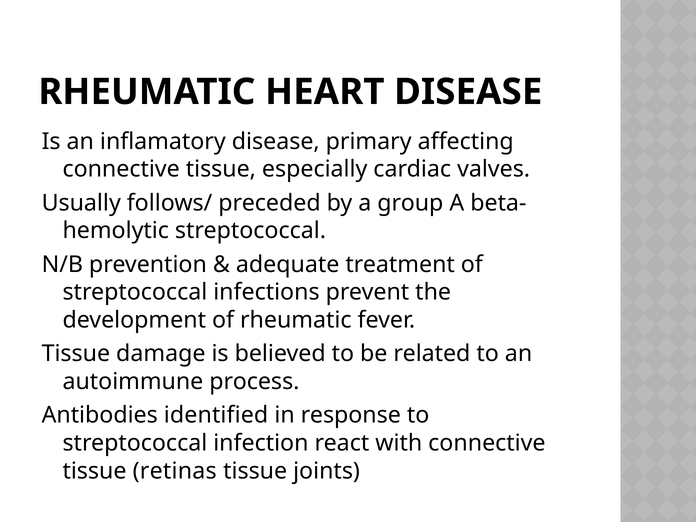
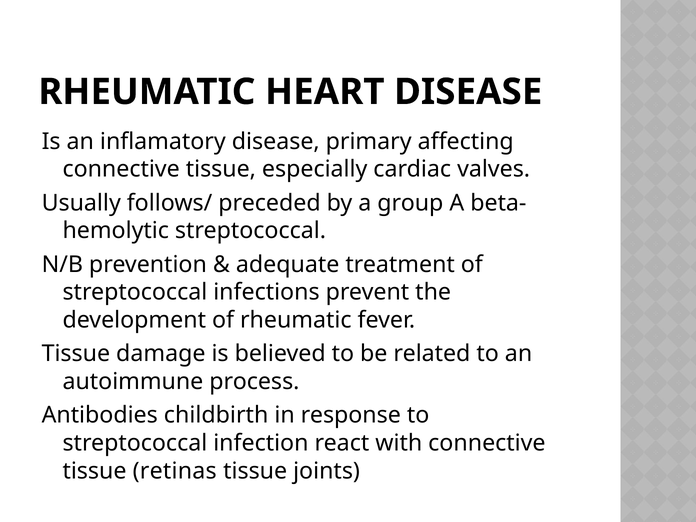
identified: identified -> childbirth (216, 415)
